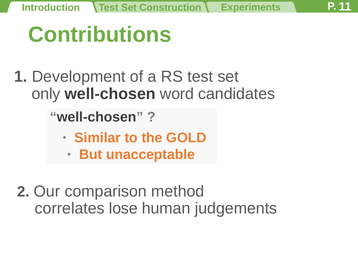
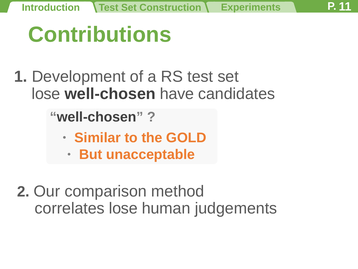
only: only -> lose (46, 94)
word: word -> have (177, 94)
